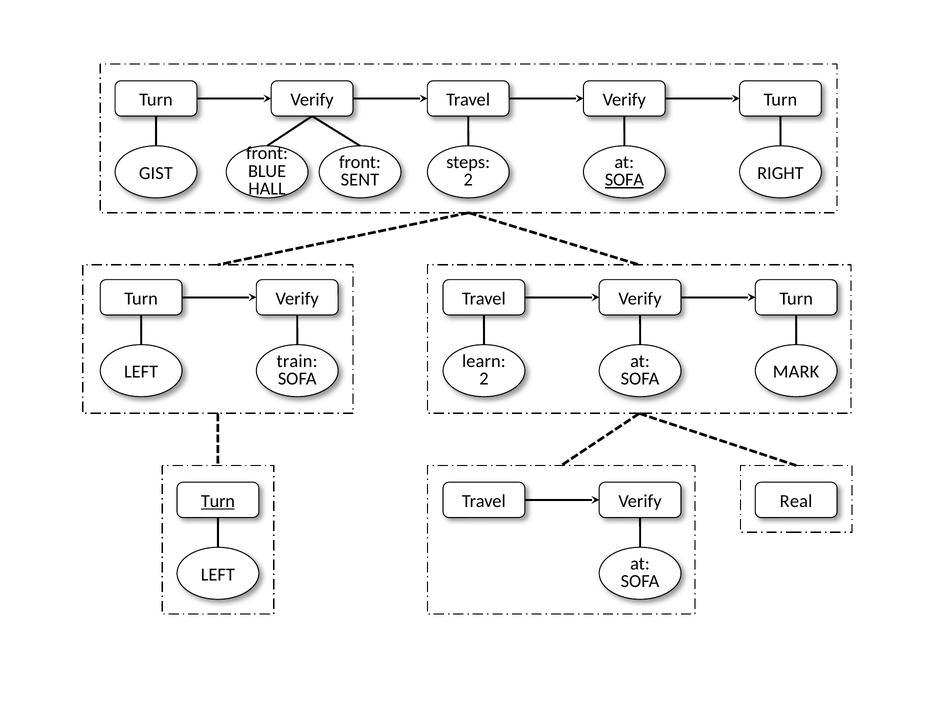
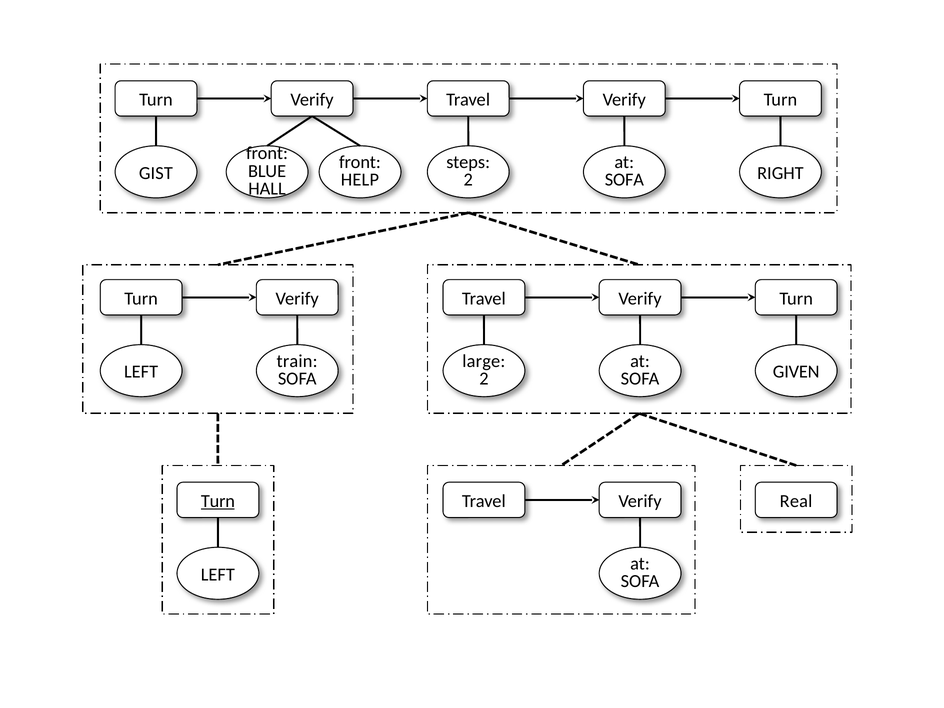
SENT: SENT -> HELP (360, 180)
SOFA underline: present -> none (624, 180)
learn: learn -> large (484, 361)
MARK: MARK -> GIVEN (796, 372)
